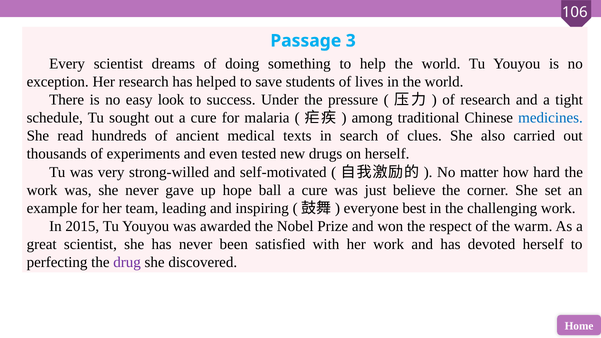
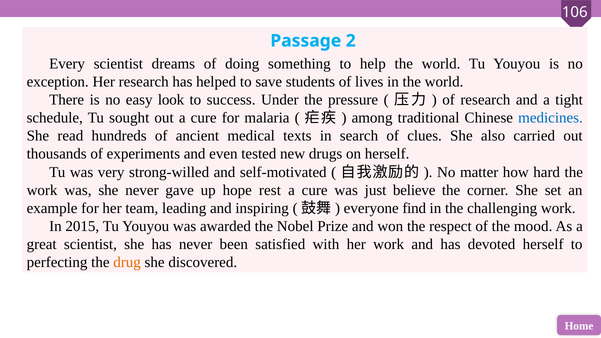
3: 3 -> 2 (351, 41)
ball: ball -> rest (270, 190)
best: best -> find (414, 208)
warm: warm -> mood (533, 226)
drug colour: purple -> orange (127, 262)
